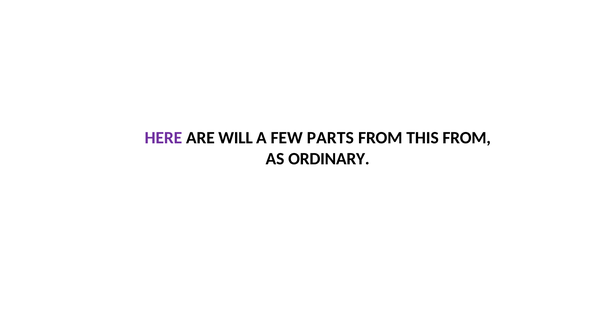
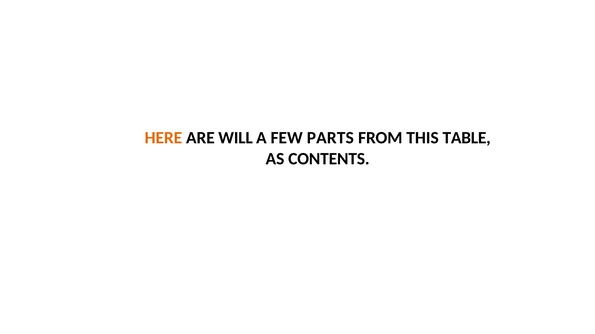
HERE colour: purple -> orange (163, 138)
THIS FROM: FROM -> TABLE (467, 138)
ORDINARY: ORDINARY -> CONTENTS (329, 159)
